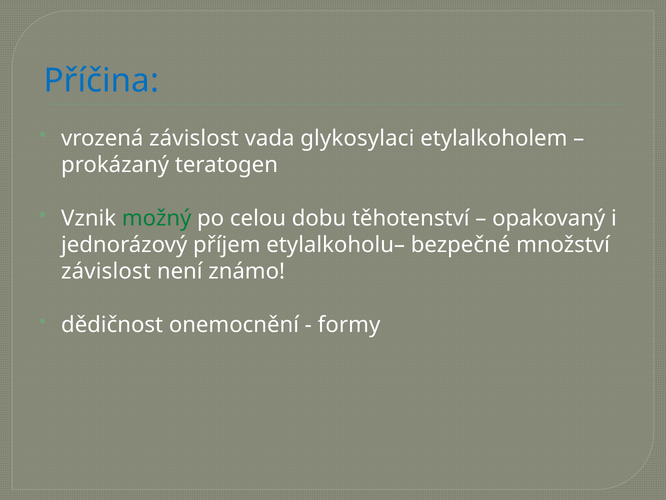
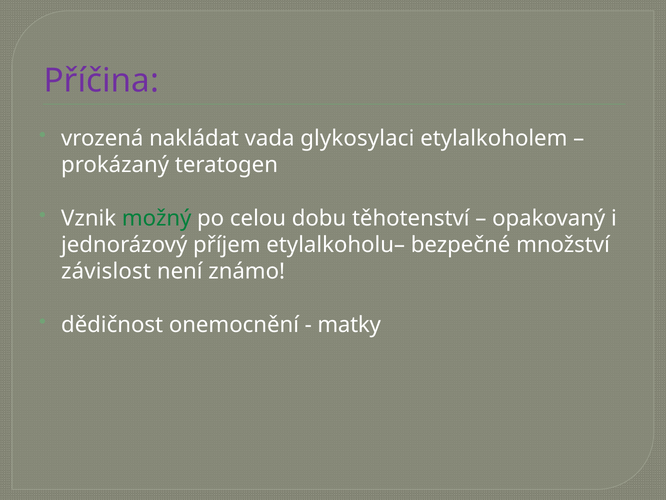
Příčina colour: blue -> purple (101, 81)
vrozená závislost: závislost -> nakládat (194, 138)
formy: formy -> matky (349, 325)
